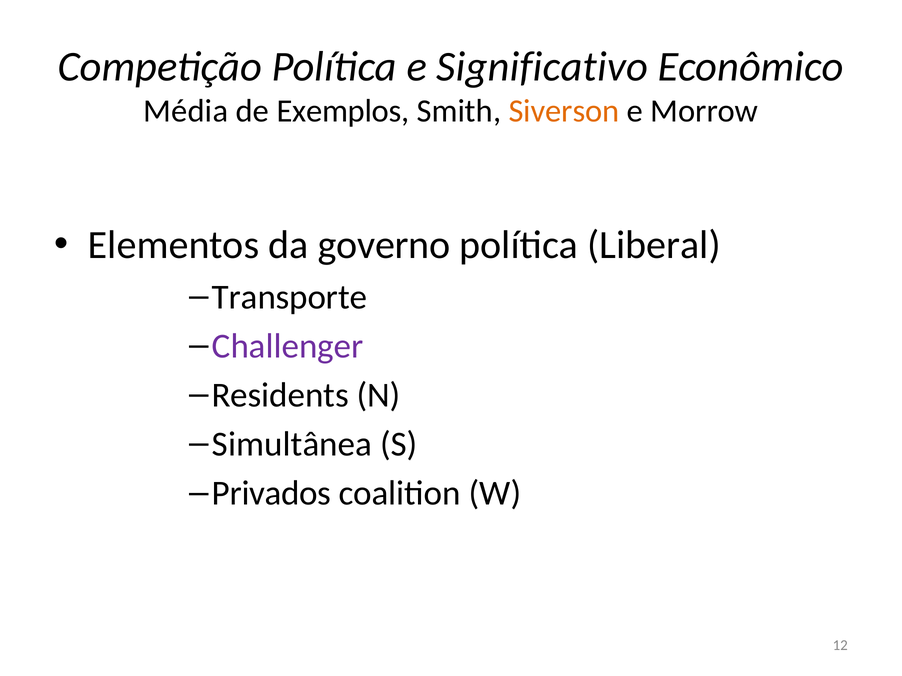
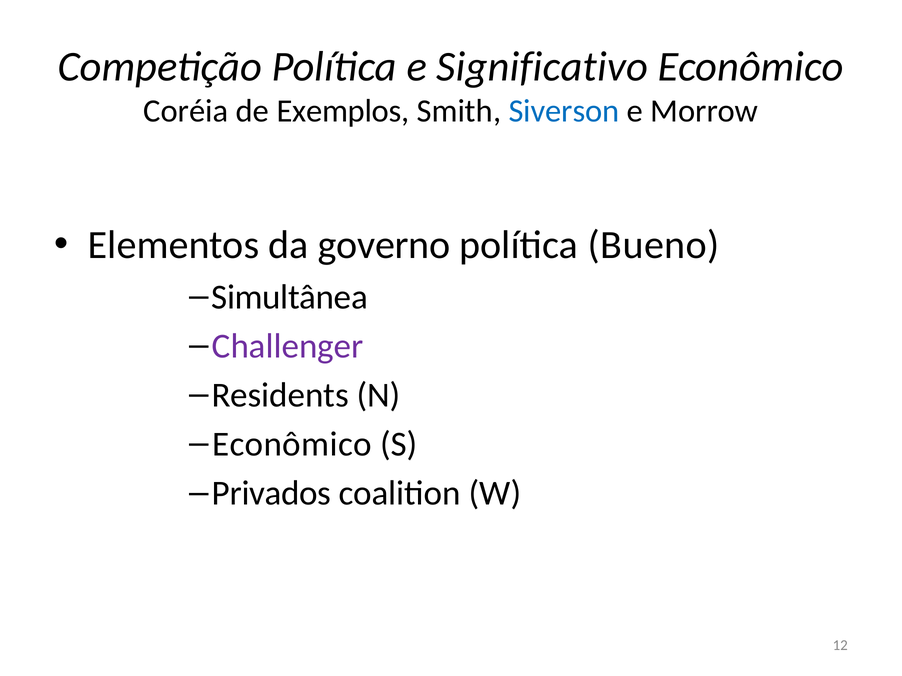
Média: Média -> Coréia (186, 111)
Siverson colour: orange -> blue (564, 111)
Liberal: Liberal -> Bueno (654, 245)
Transporte: Transporte -> Simultânea (290, 297)
Simultânea: Simultânea -> Econômico (292, 445)
